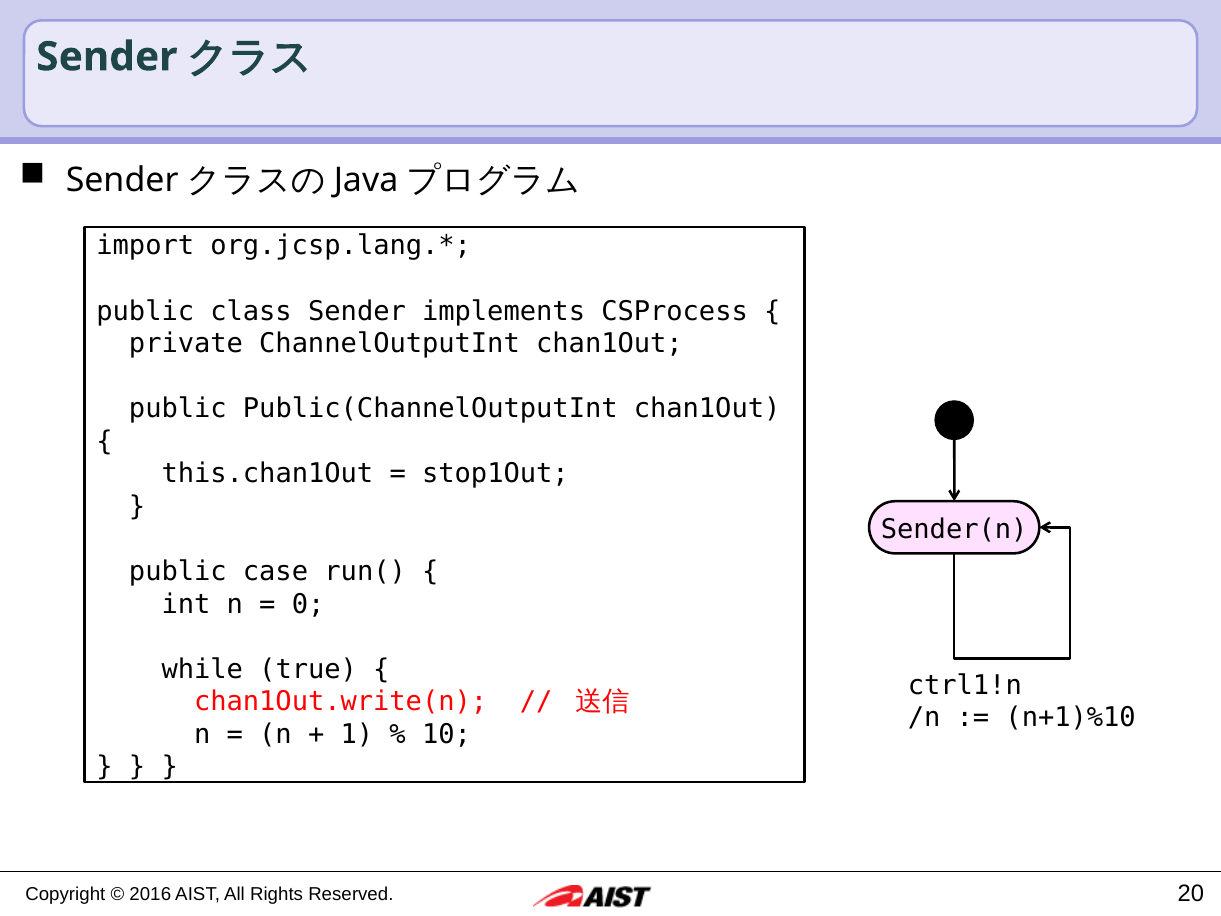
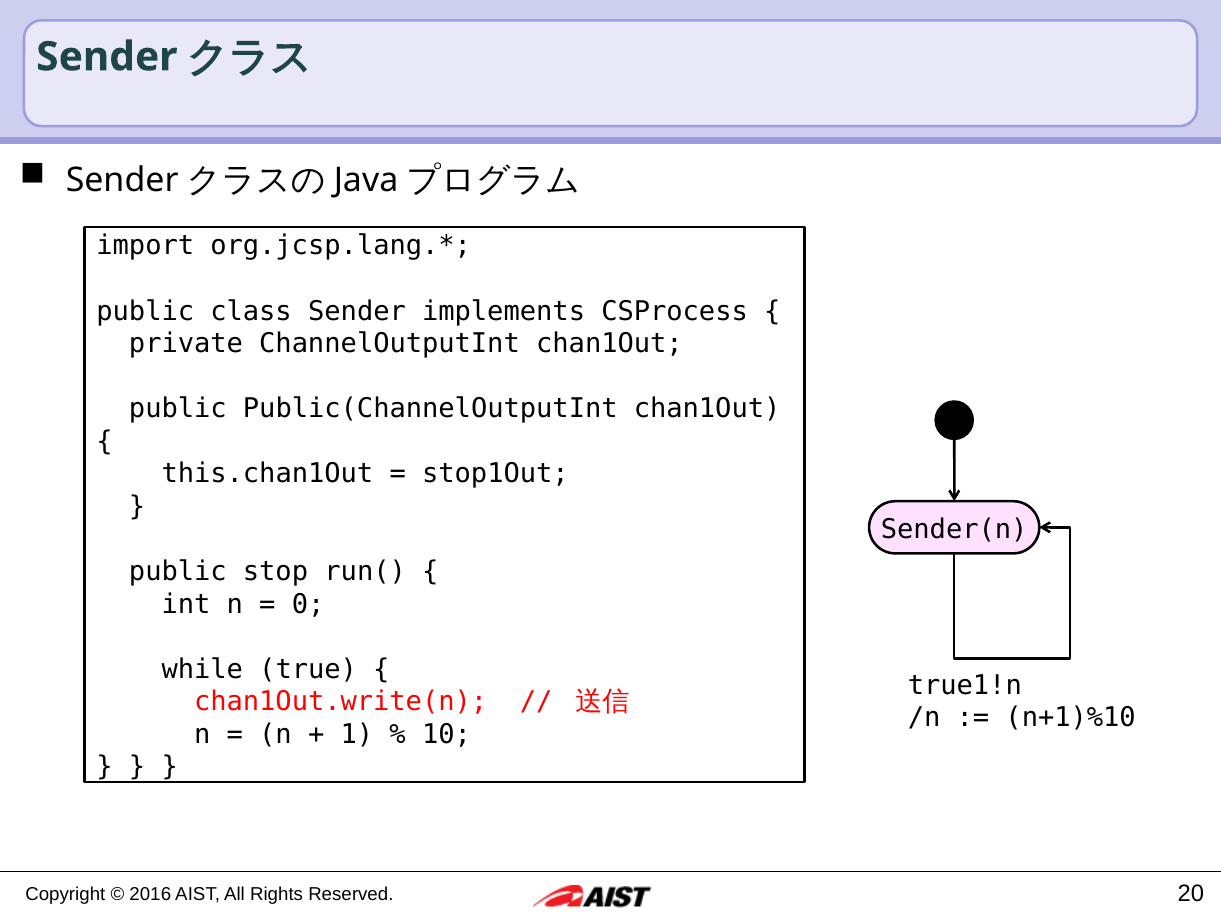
case: case -> stop (276, 571)
ctrl1!n: ctrl1!n -> true1!n (965, 685)
